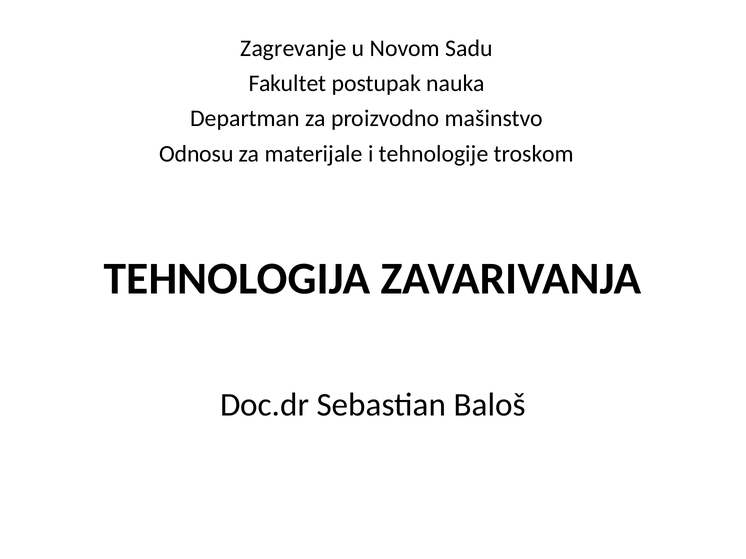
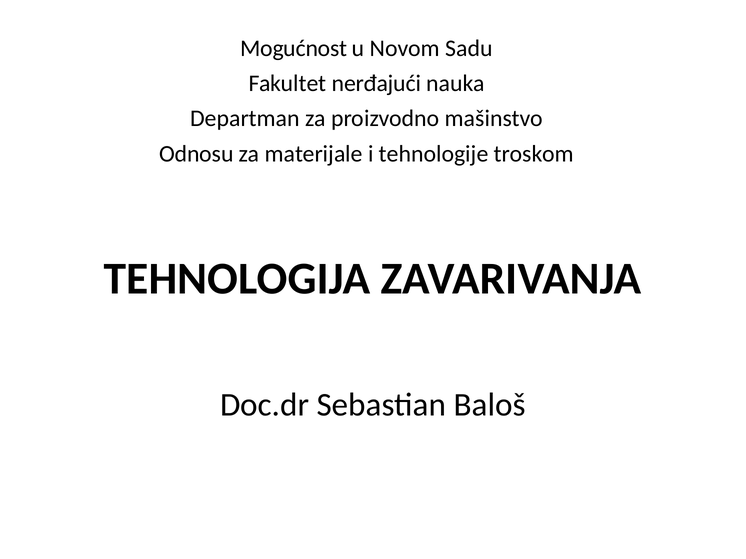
Zagrevanje: Zagrevanje -> Mogućnost (294, 48)
postupak: postupak -> nerđajući (376, 83)
